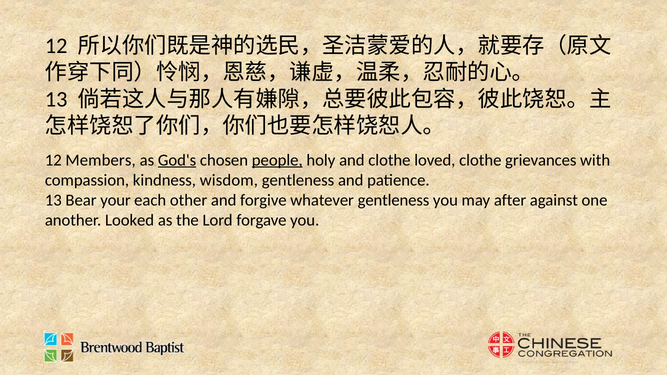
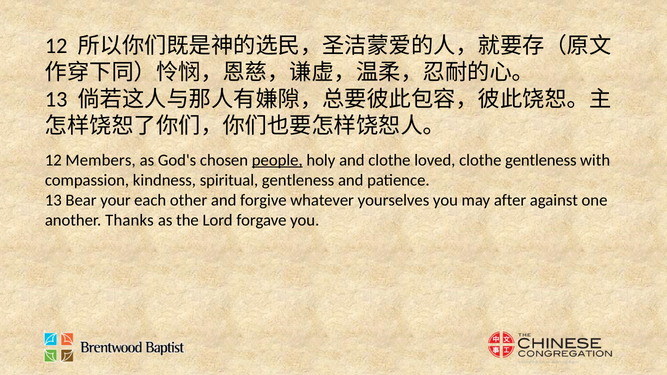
God's underline: present -> none (177, 160)
clothe grievances: grievances -> gentleness (541, 160)
wisdom: wisdom -> spiritual (229, 180)
whatever gentleness: gentleness -> yourselves (393, 200)
Looked: Looked -> Thanks (129, 220)
